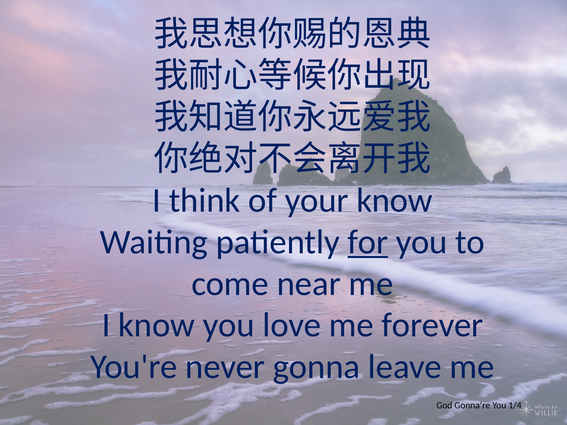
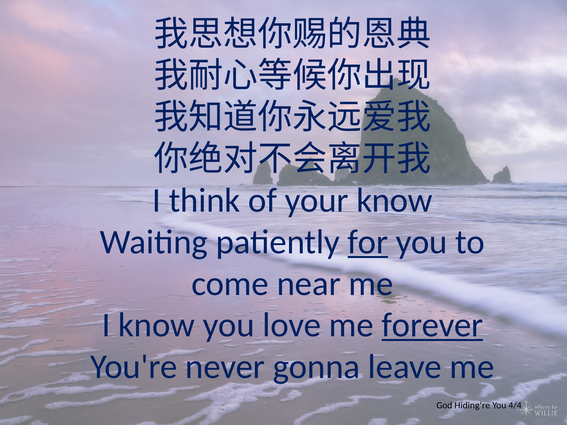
forever underline: none -> present (432, 325)
Gonna’re: Gonna’re -> Hiding’re (472, 406)
1/4: 1/4 -> 4/4 (515, 406)
